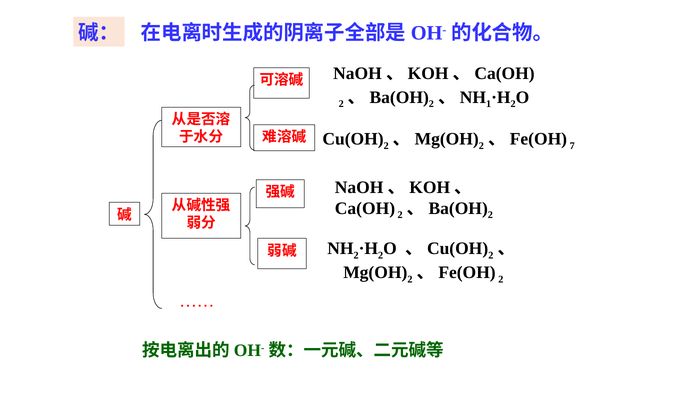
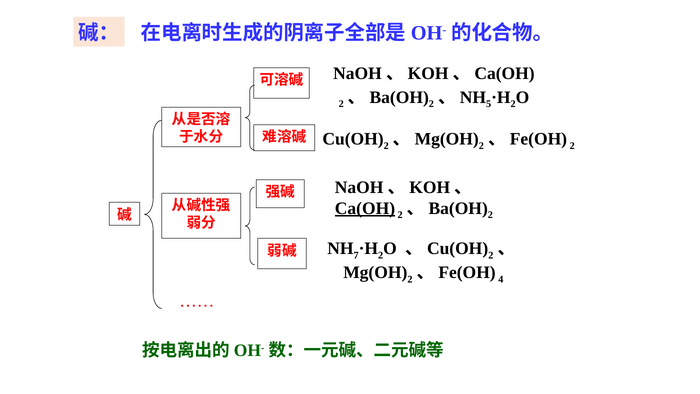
1: 1 -> 5 (489, 104)
7: 7 -> 2 (572, 146)
Ca(OH underline: none -> present (365, 208)
2: 2 -> 7 (356, 255)
2: 2 -> 4 (501, 279)
